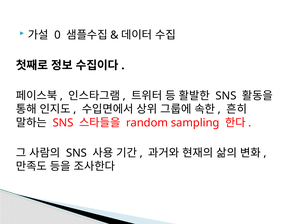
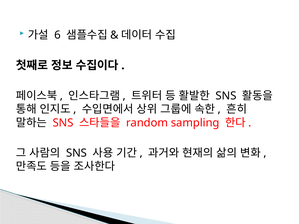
0: 0 -> 6 (57, 35)
